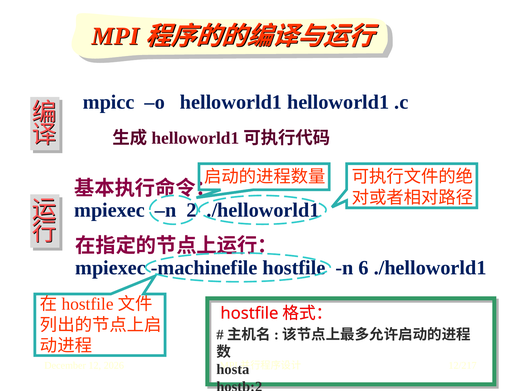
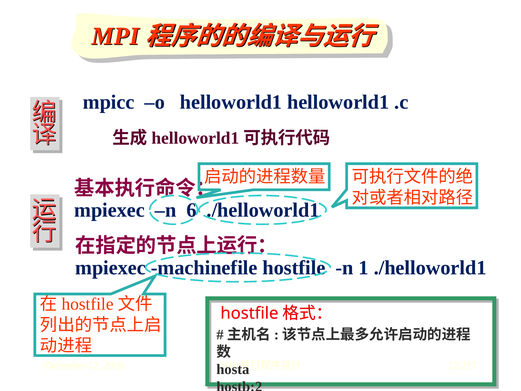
2: 2 -> 6 (192, 210)
6: 6 -> 1 (364, 268)
